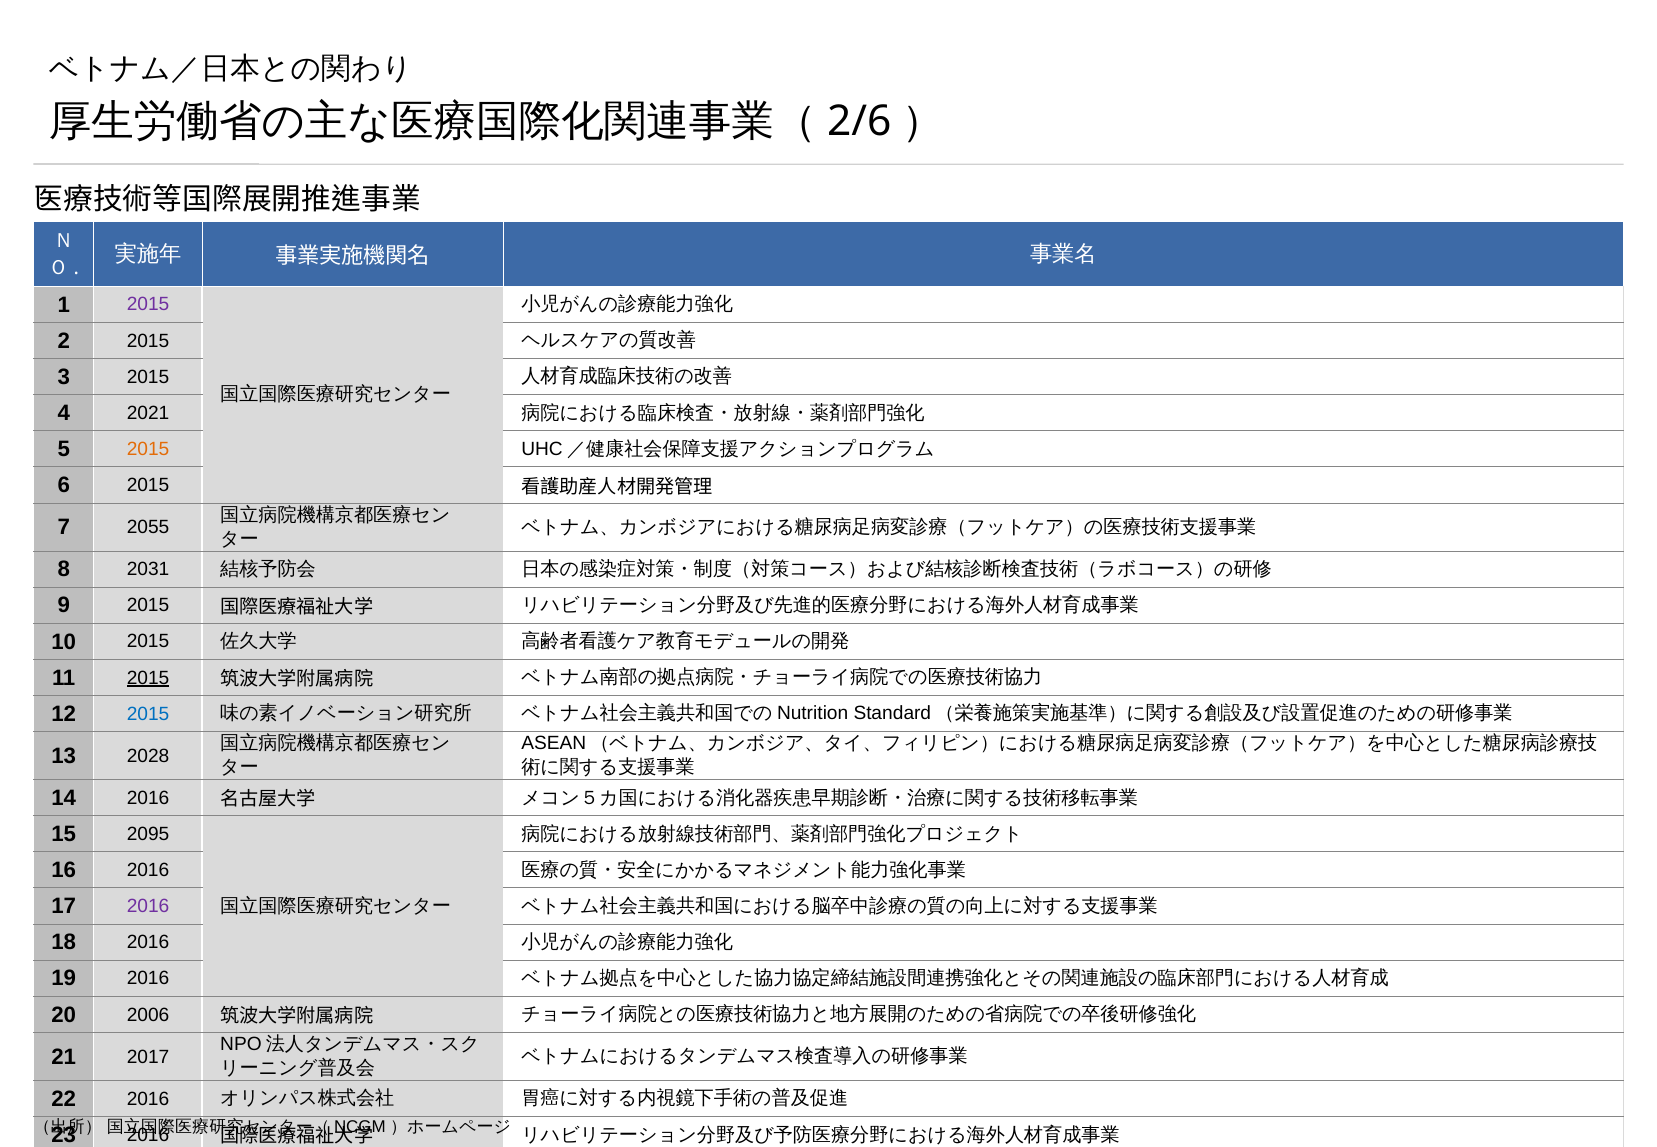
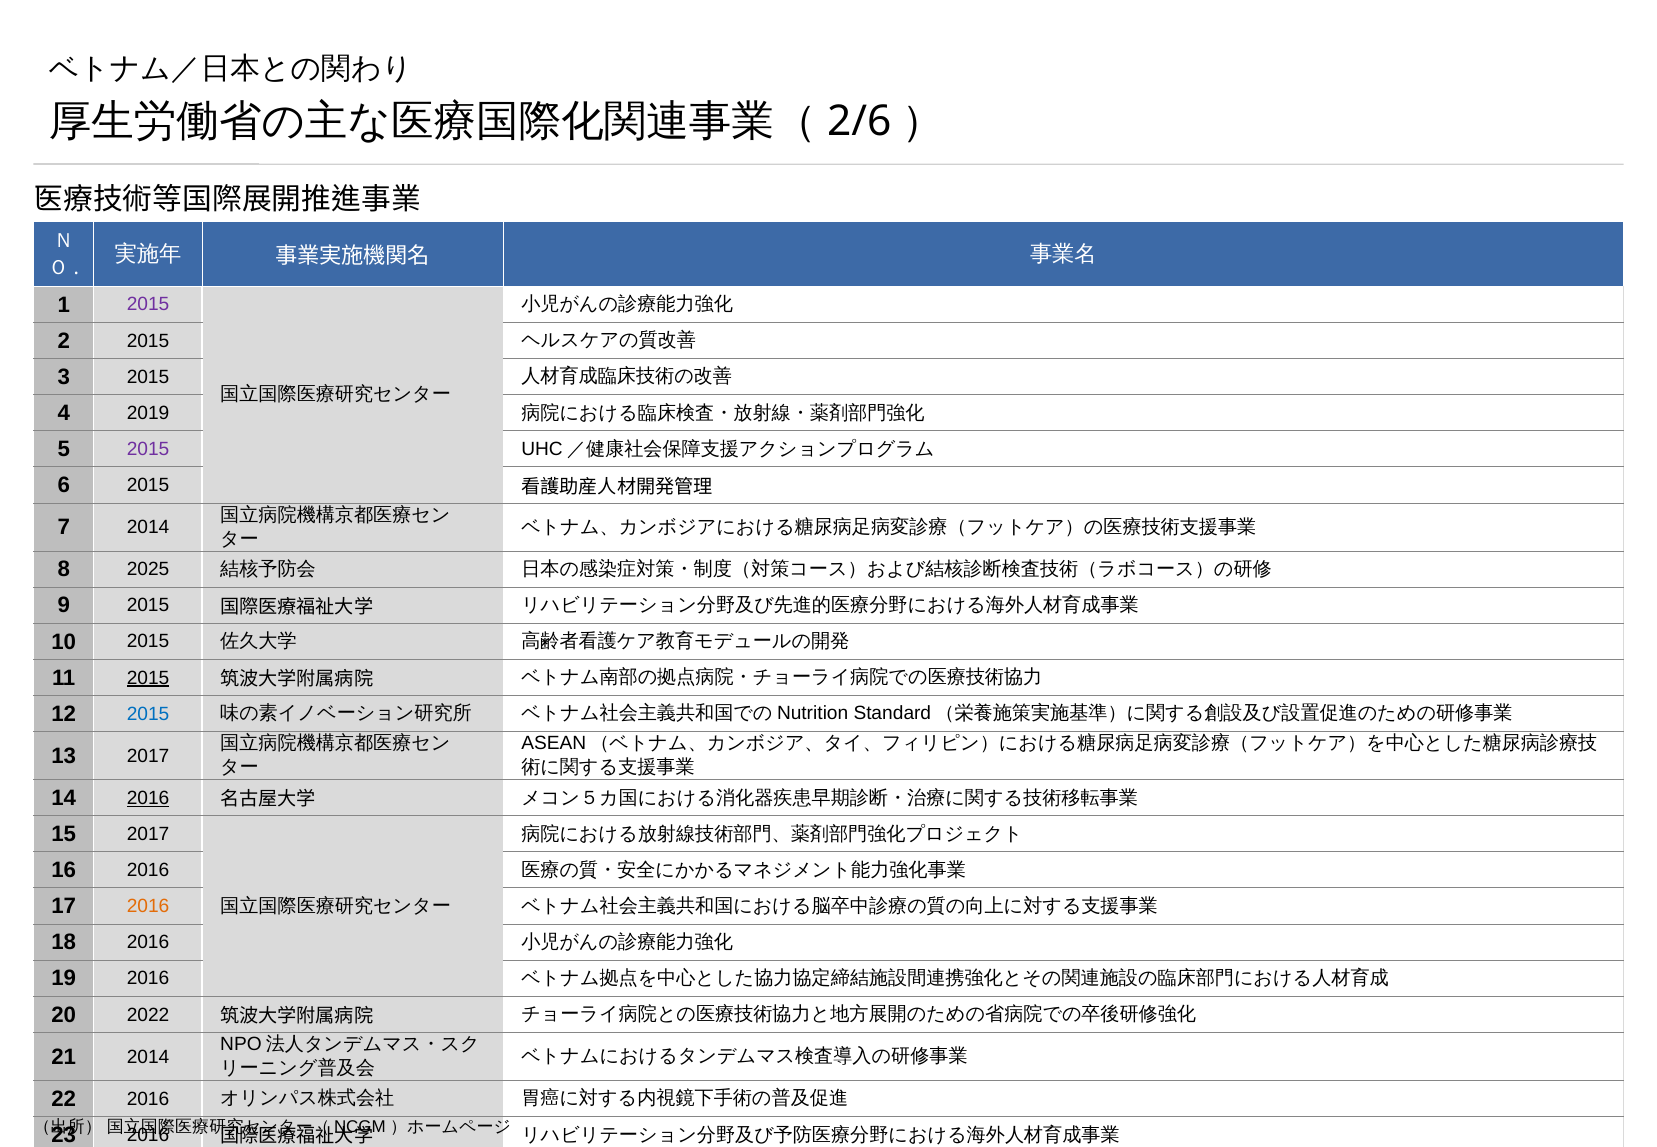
2021: 2021 -> 2019 (148, 413)
2015 colour: orange -> purple (148, 449)
7 2055: 2055 -> 2014 (148, 527)
2031: 2031 -> 2025 (148, 569)
13 2028: 2028 -> 2017 (148, 756)
2016 underline: none -> present (148, 798)
15 2095: 2095 -> 2017 (148, 834)
2016 colour: purple -> orange (148, 906)
2006: 2006 -> 2022 (148, 1015)
21 2017: 2017 -> 2014 (148, 1057)
